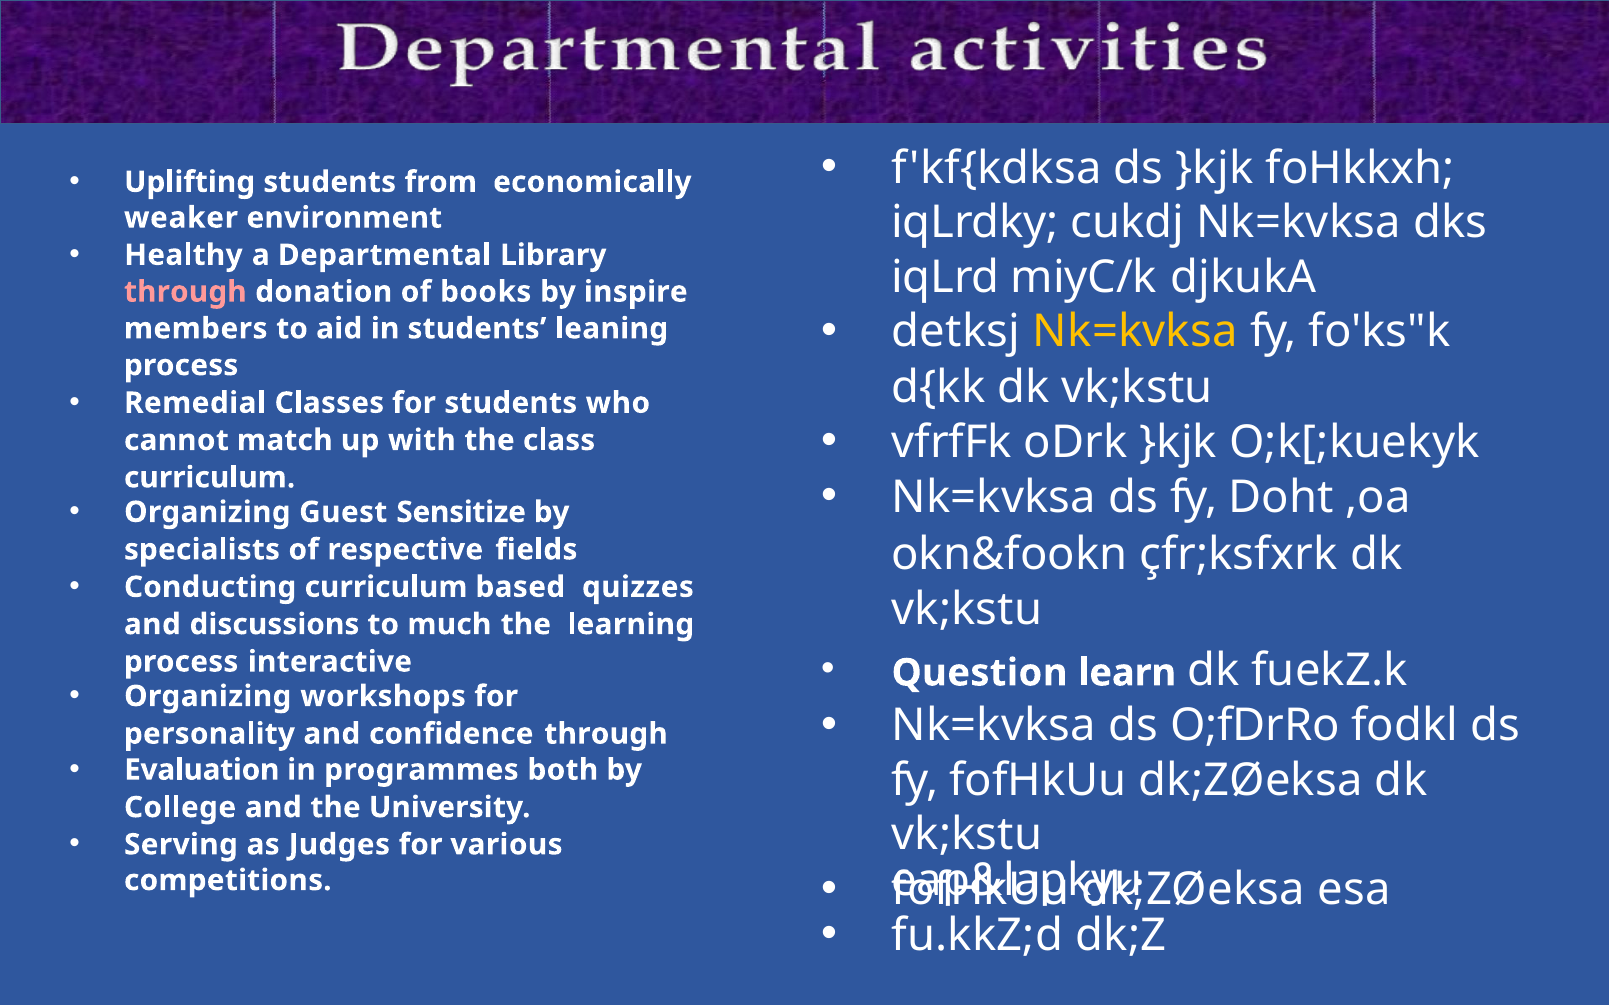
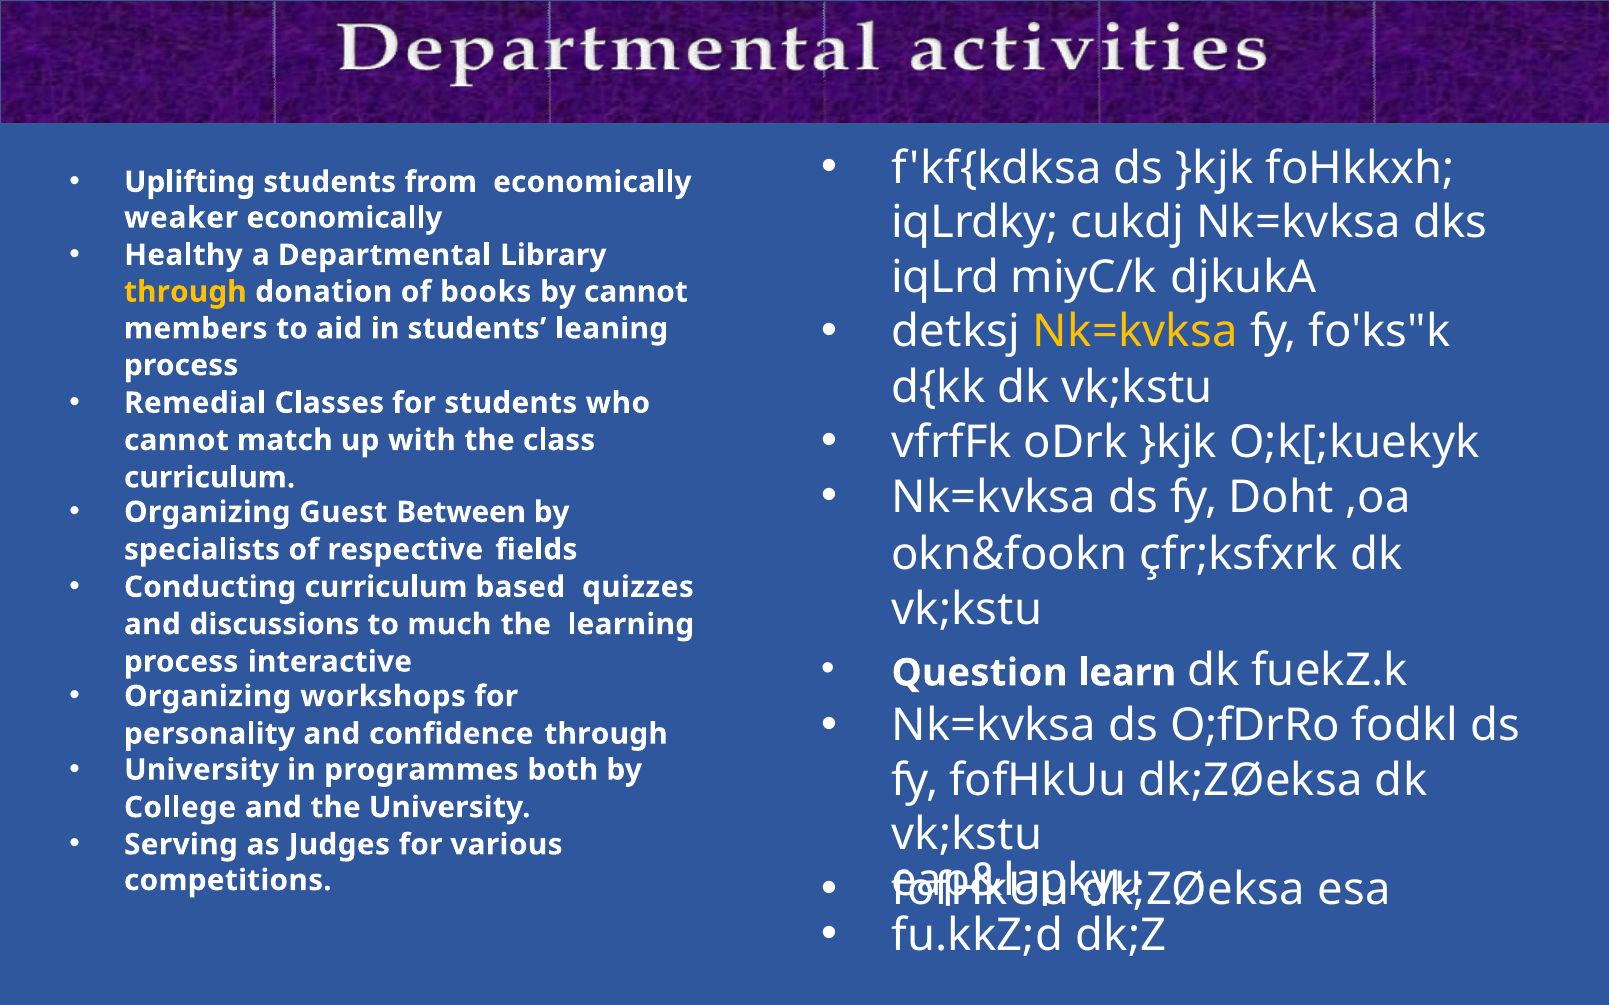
weaker environment: environment -> economically (344, 218)
through colour: pink -> yellow (185, 292)
by inspire: inspire -> cannot (636, 292)
Sensitize: Sensitize -> Between (461, 513)
Evaluation: Evaluation -> University (202, 770)
